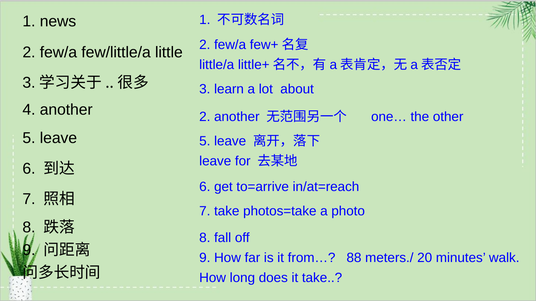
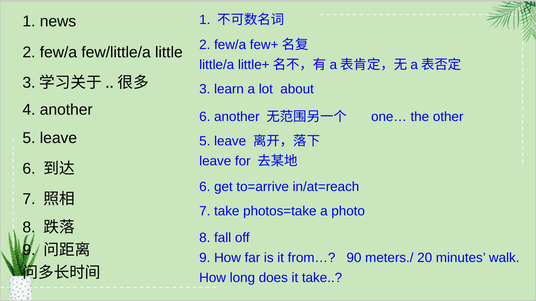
another 2: 2 -> 6 (205, 117)
88: 88 -> 90 (354, 258)
